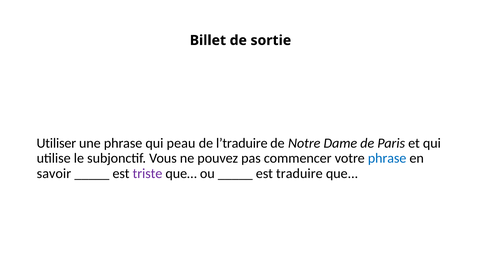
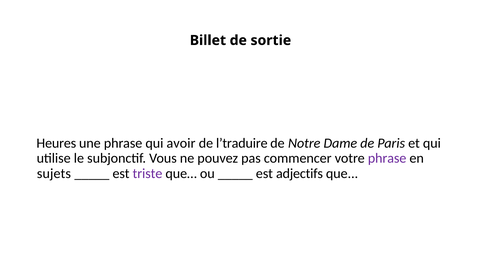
Utiliser: Utiliser -> Heures (56, 144)
peau: peau -> avoir (181, 144)
phrase colour: blue -> purple (387, 159)
savoir: savoir -> sujets (54, 174)
traduire: traduire -> adjectifs (299, 174)
